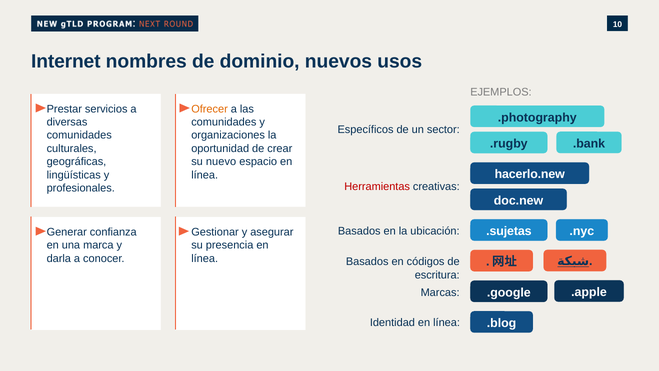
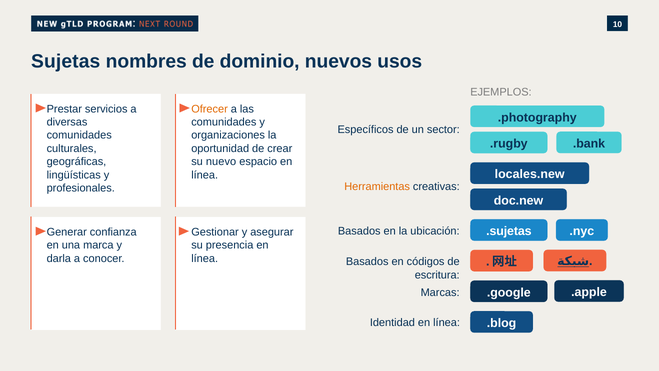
Internet: Internet -> Sujetas (66, 62)
hacerlo.new: hacerlo.new -> locales.new (530, 174)
Herramientas colour: red -> orange (377, 186)
